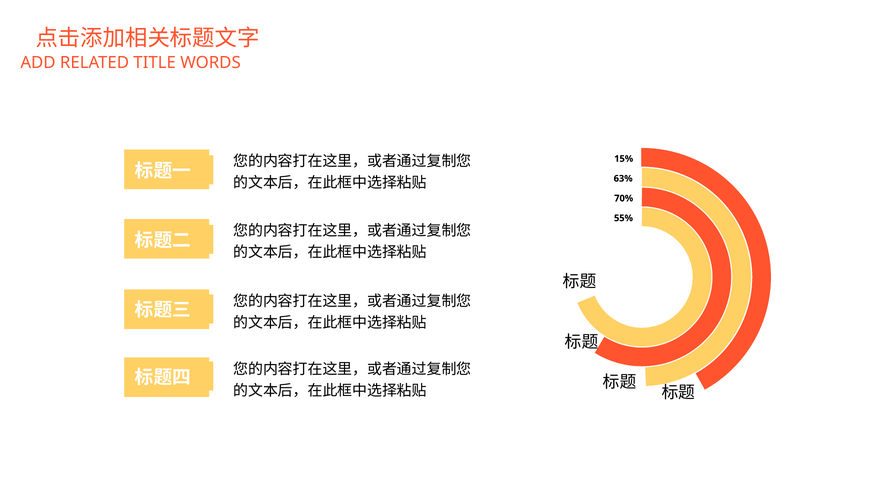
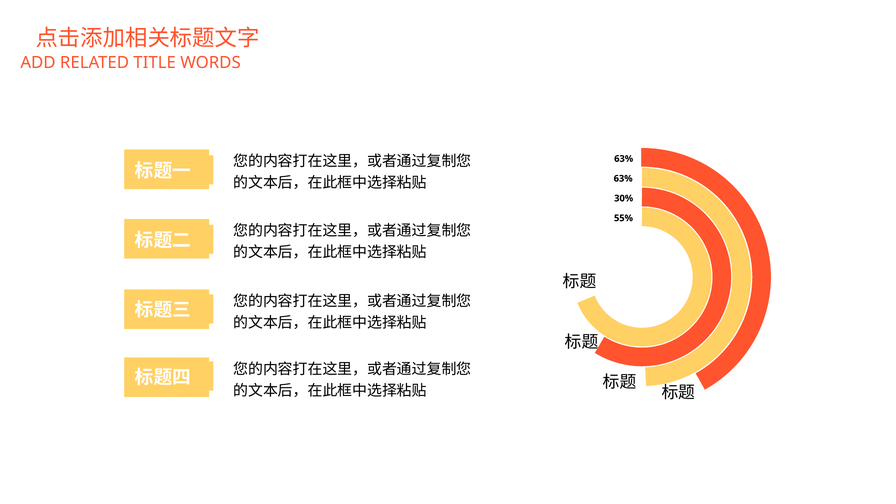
15%: 15% -> 63% (624, 159)
70%: 70% -> 30% (624, 198)
